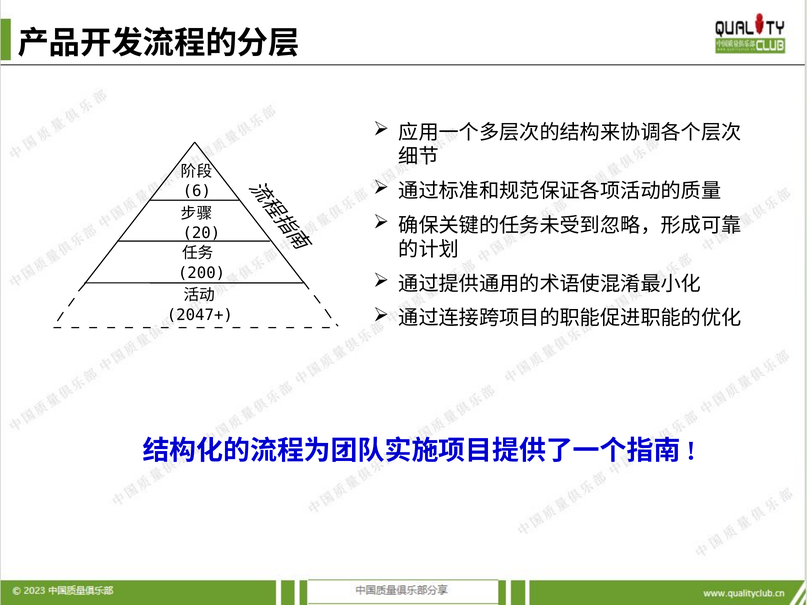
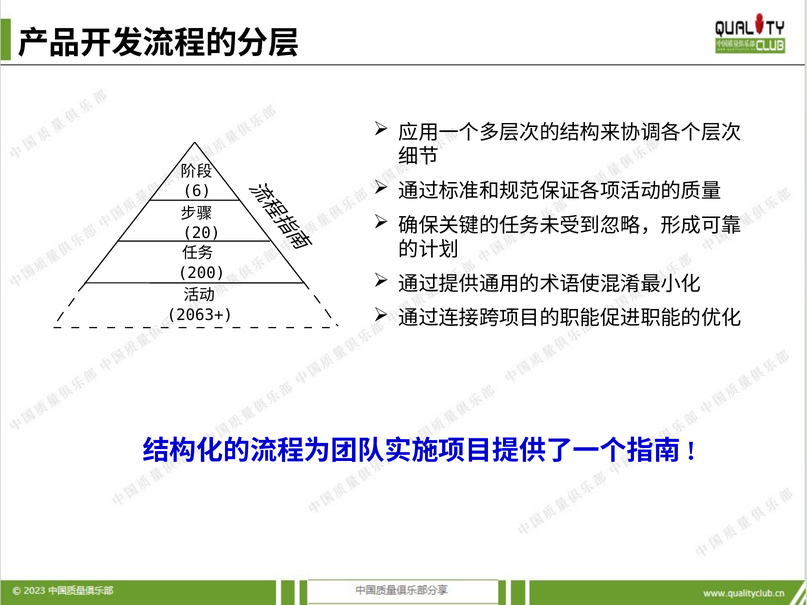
2047+: 2047+ -> 2063+ (200, 315)
